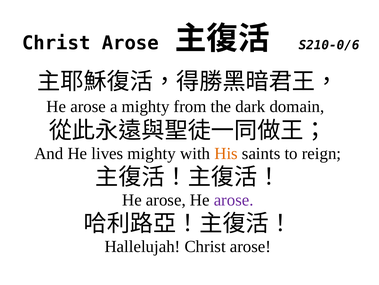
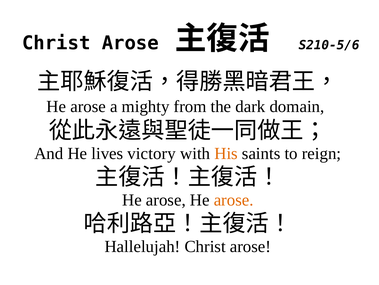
S210-0/6: S210-0/6 -> S210-5/6 (329, 45)
lives mighty: mighty -> victory (152, 153)
arose colour: purple -> orange (234, 200)
